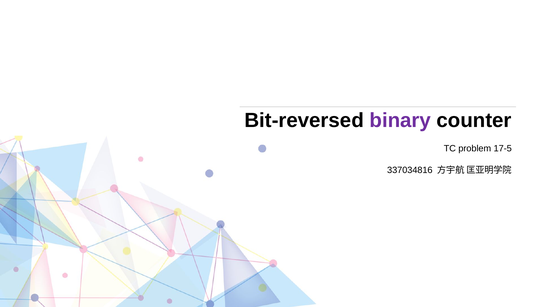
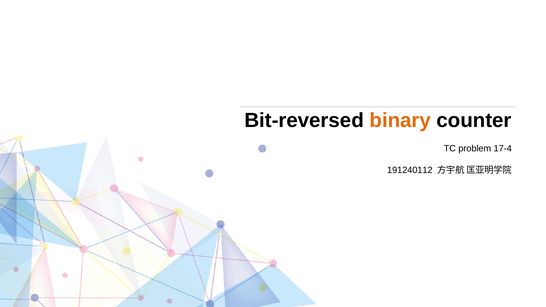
binary colour: purple -> orange (400, 121)
17-5: 17-5 -> 17-4 (503, 148)
337034816: 337034816 -> 191240112 (410, 170)
